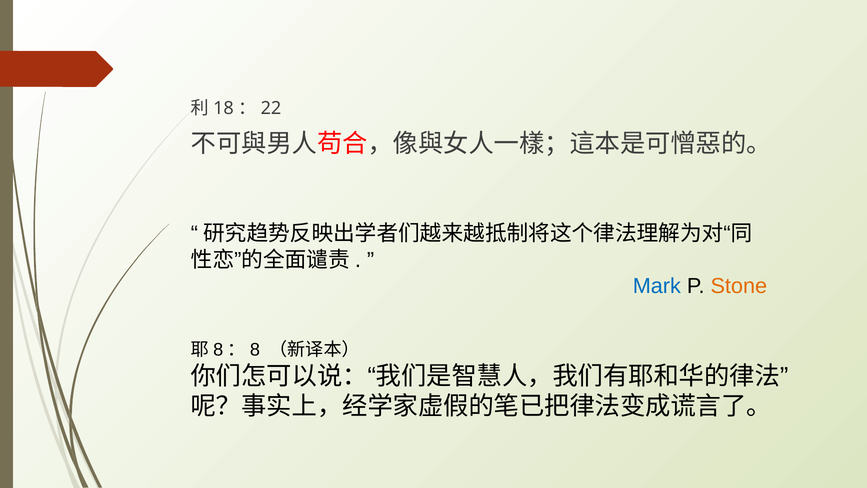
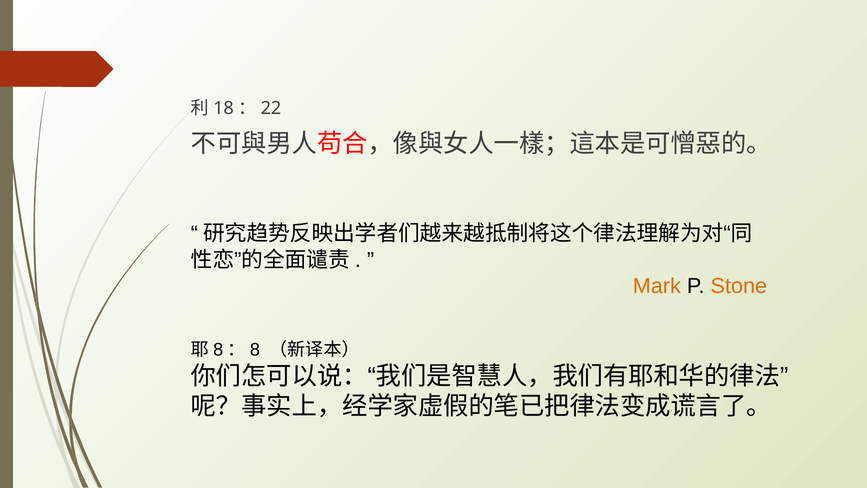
Mark colour: blue -> orange (657, 286)
